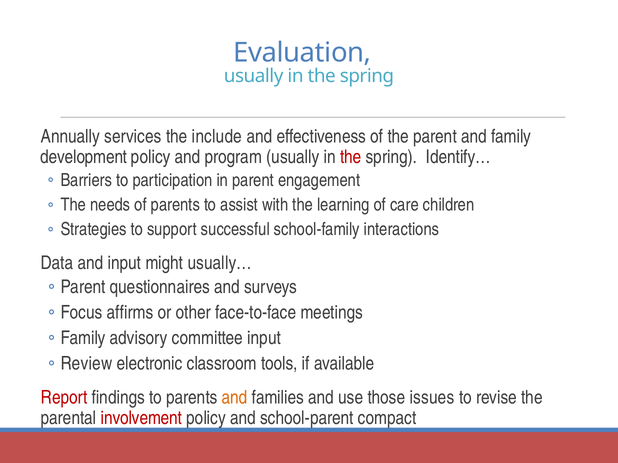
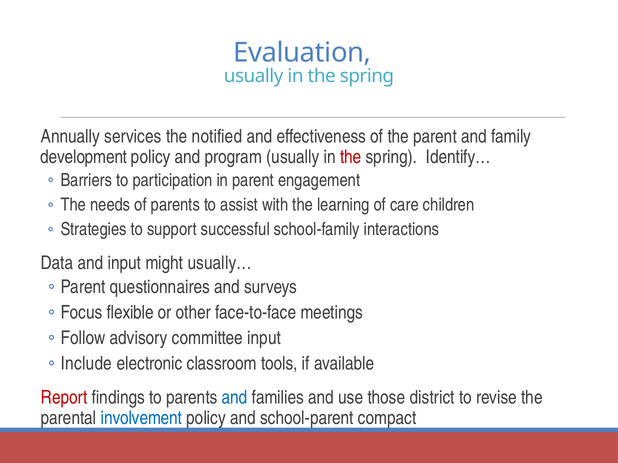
include: include -> notified (217, 137)
affirms: affirms -> flexible (130, 313)
Family: Family -> Follow (83, 338)
Review: Review -> Include (86, 364)
and colour: orange -> blue (235, 398)
issues: issues -> district (432, 398)
involvement colour: red -> blue (141, 418)
